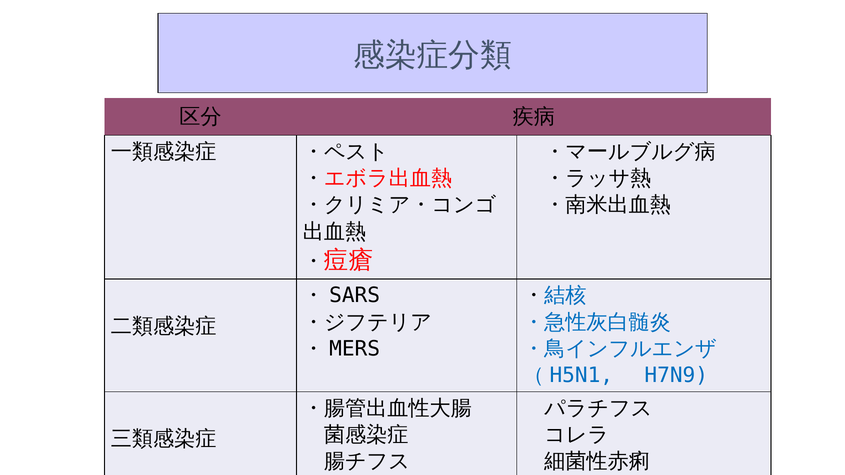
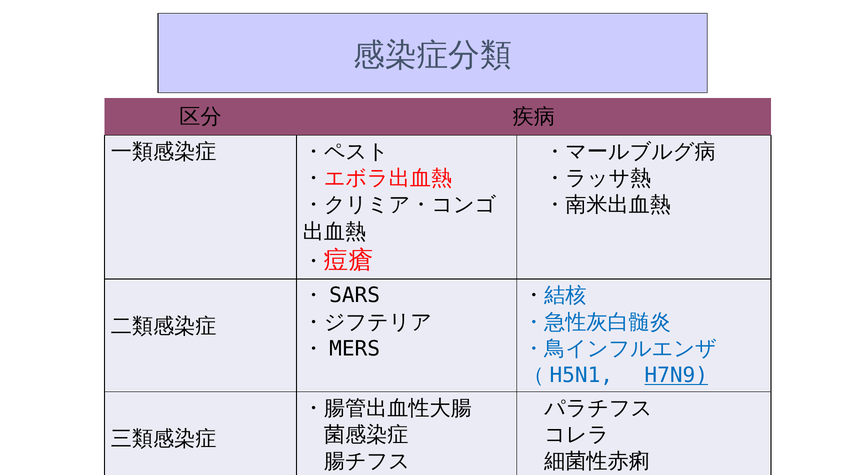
H7N9 underline: none -> present (676, 376)
